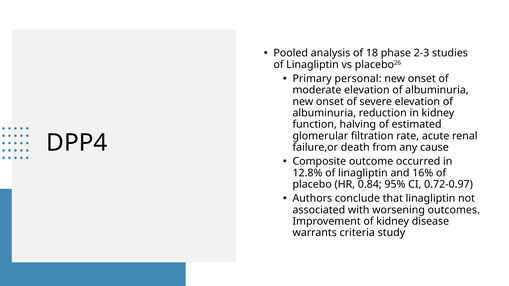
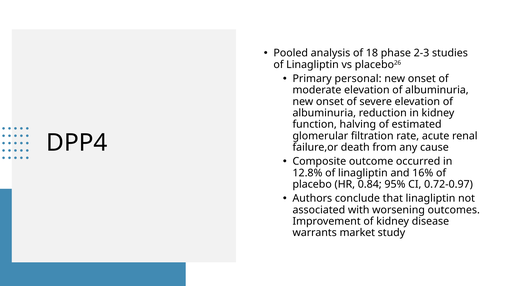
criteria: criteria -> market (357, 233)
